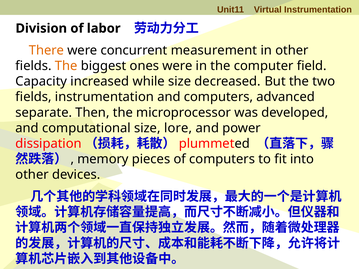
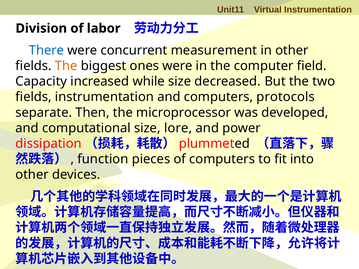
There colour: orange -> blue (46, 50)
advanced: advanced -> protocols (286, 97)
memory: memory -> function (103, 159)
